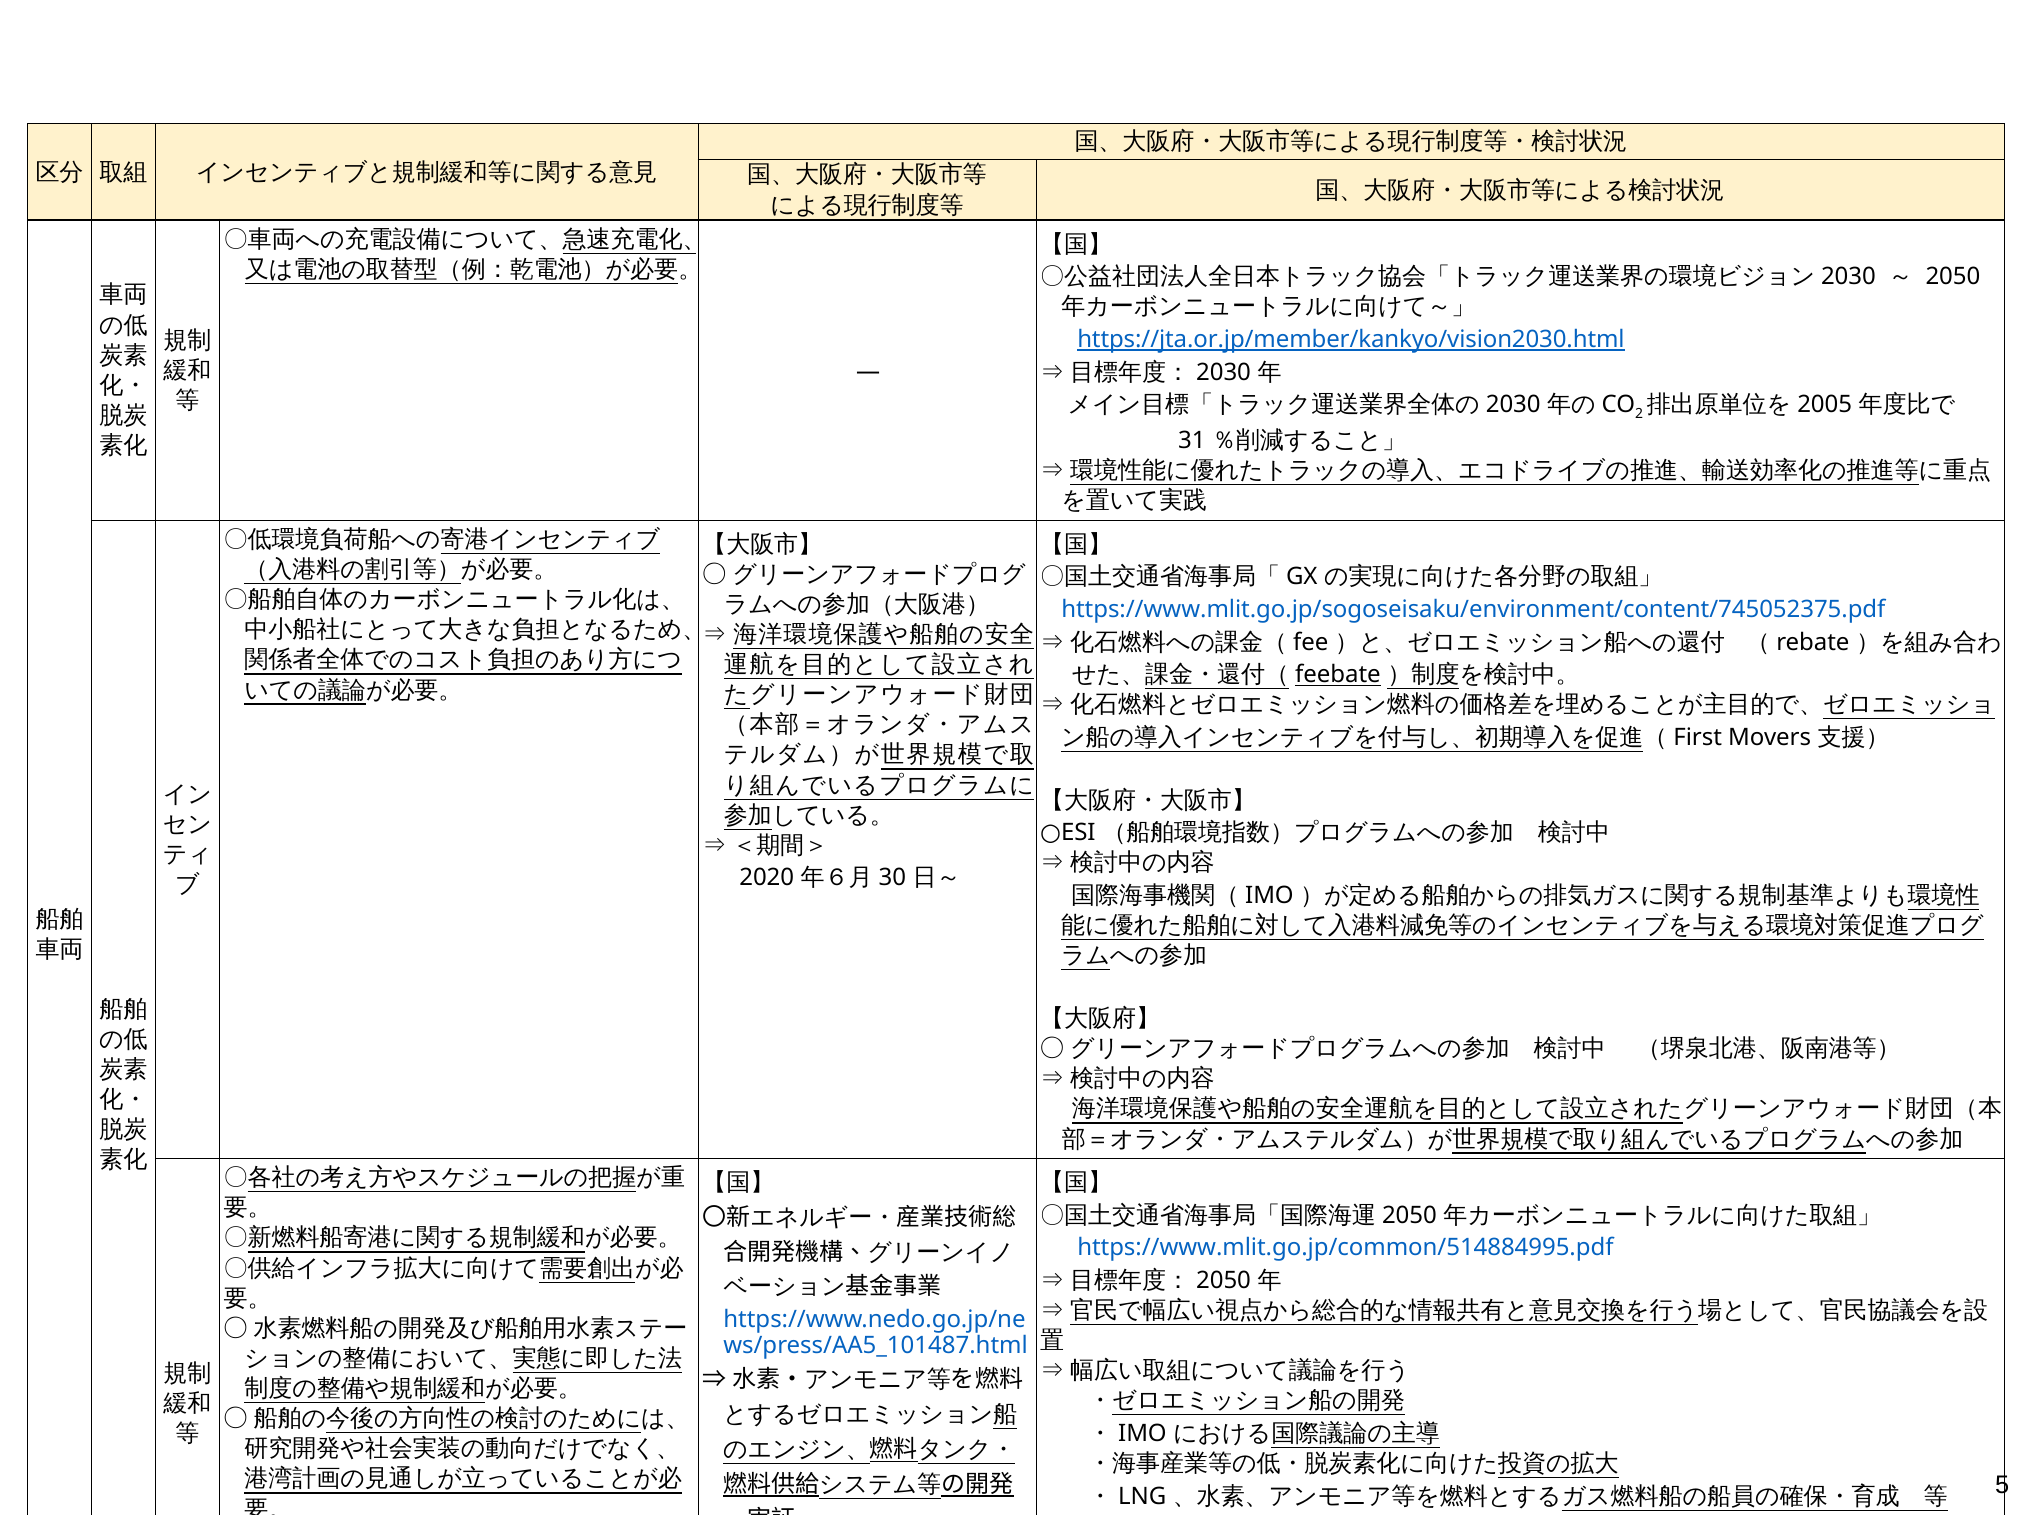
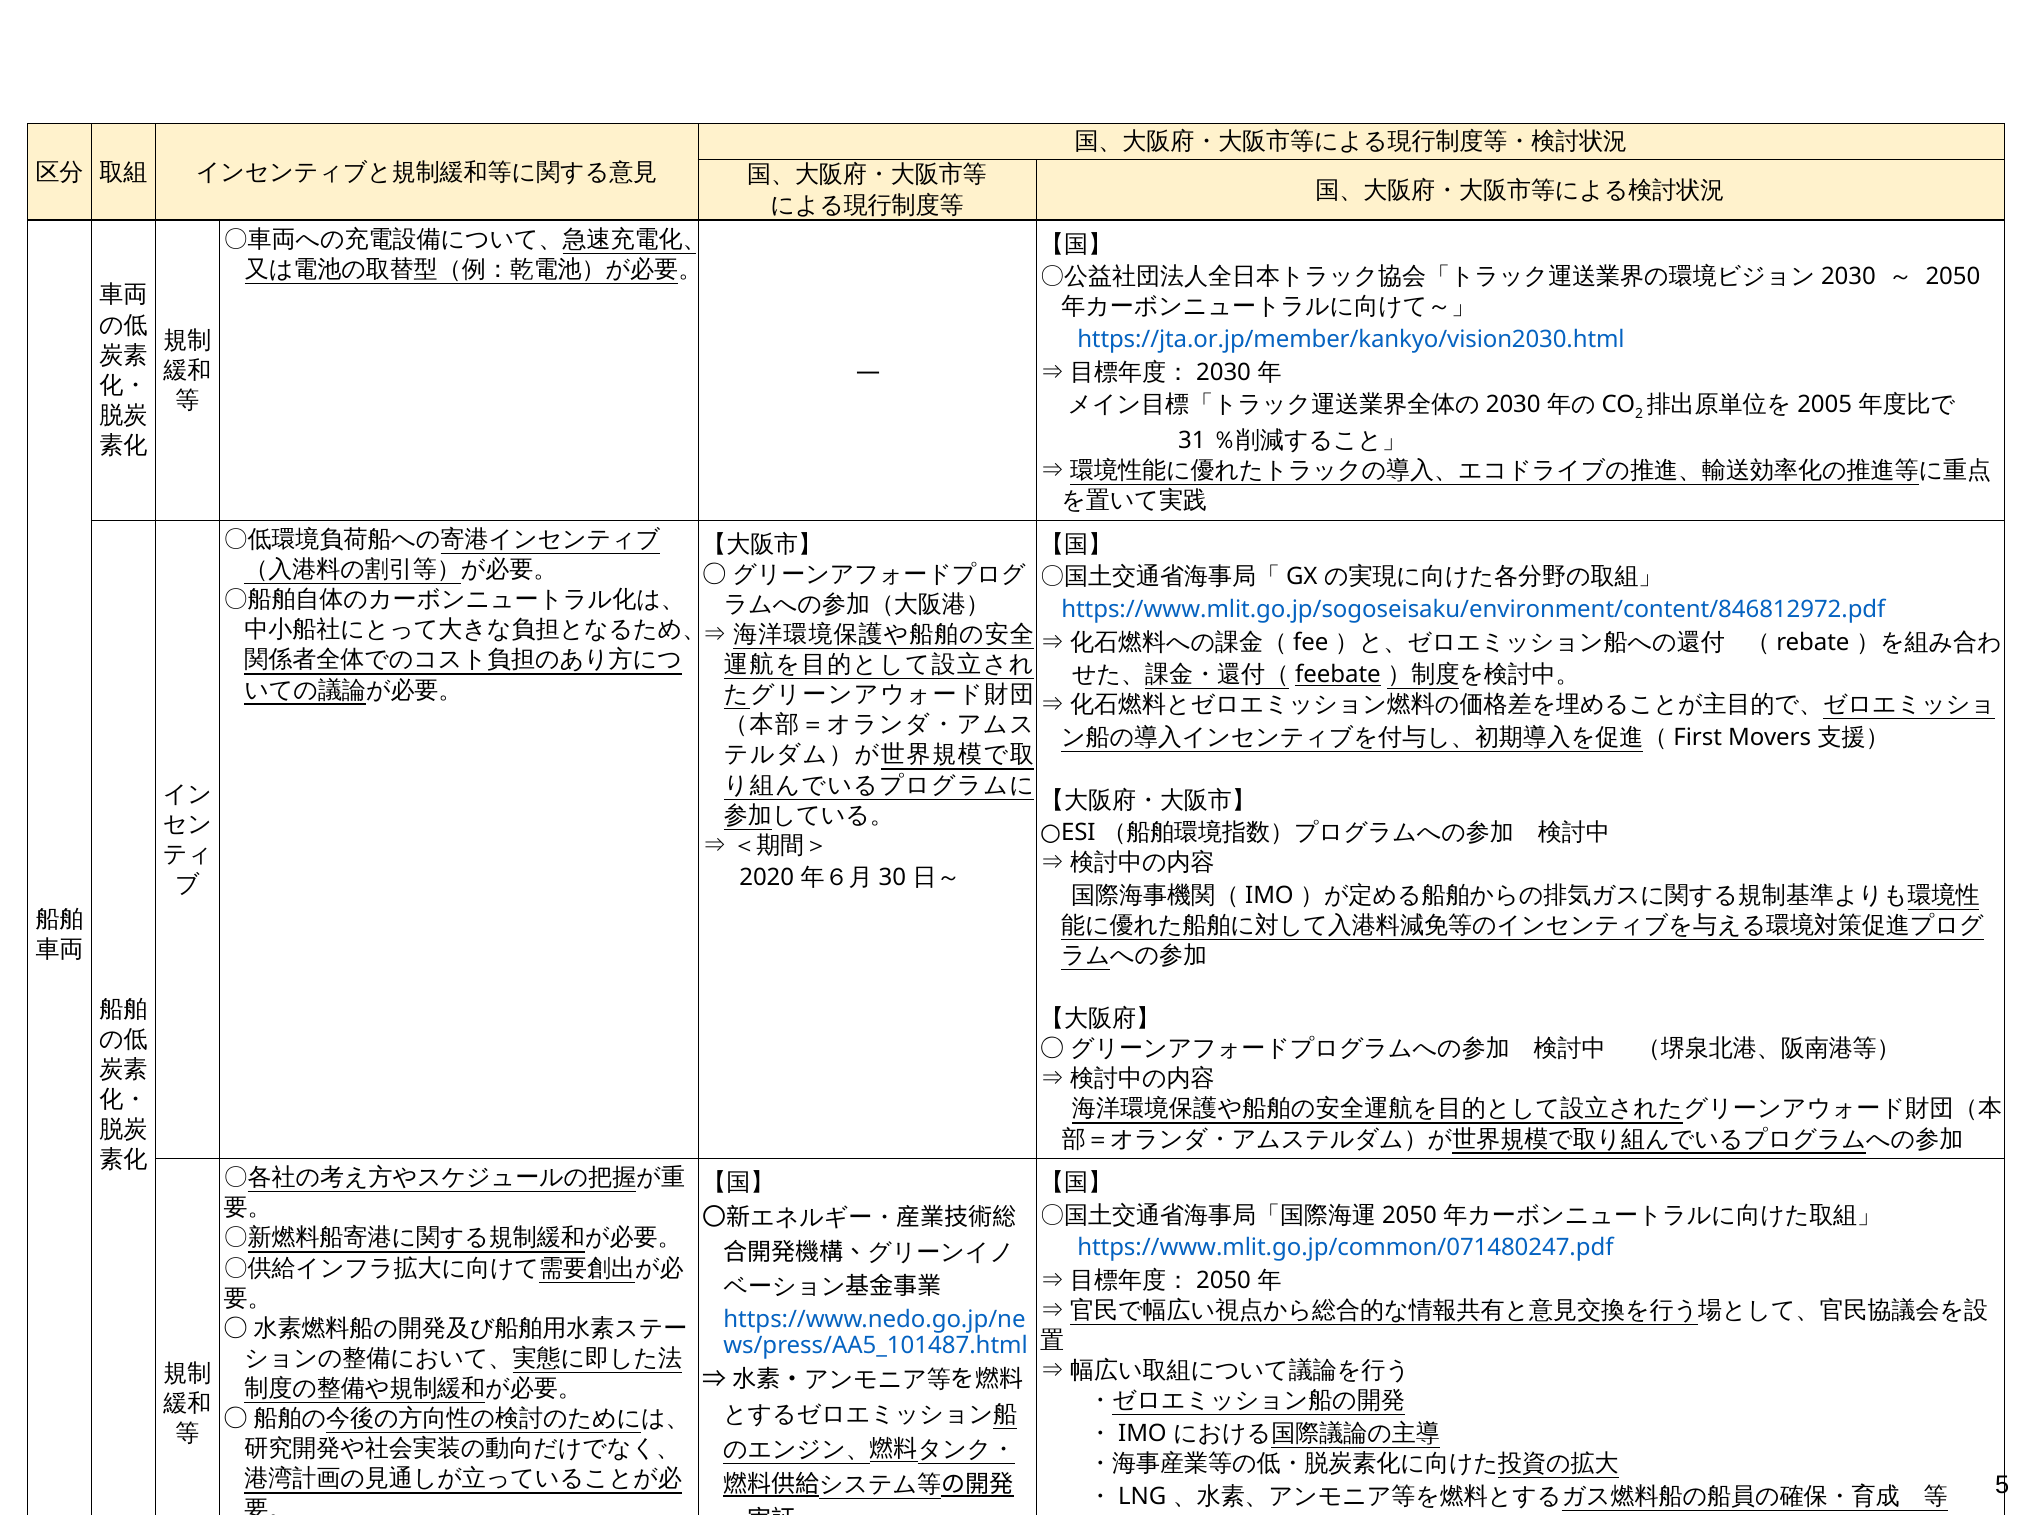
https://jta.or.jp/member/kankyo/vision2030.html underline: present -> none (1351, 340)
https://www.mlit.go.jp/sogoseisaku/environment/content/745052375.pdf: https://www.mlit.go.jp/sogoseisaku/environment/content/745052375.pdf -> https://www.mlit.go.jp/sogoseisaku/environment/content/846812972.pdf (1473, 609)
https://www.mlit.go.jp/common/514884995.pdf: https://www.mlit.go.jp/common/514884995.pdf -> https://www.mlit.go.jp/common/071480247.pdf (1345, 1248)
